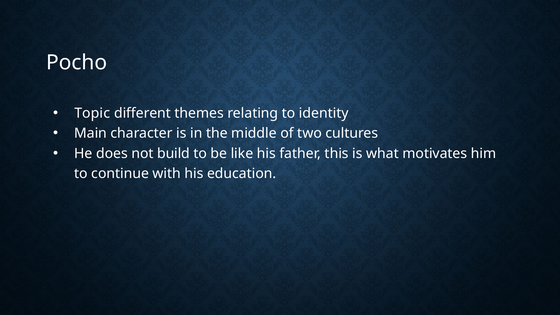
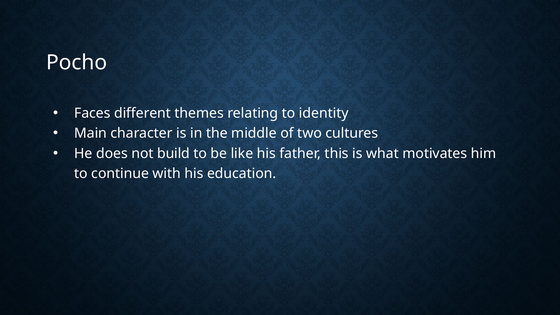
Topic: Topic -> Faces (92, 113)
